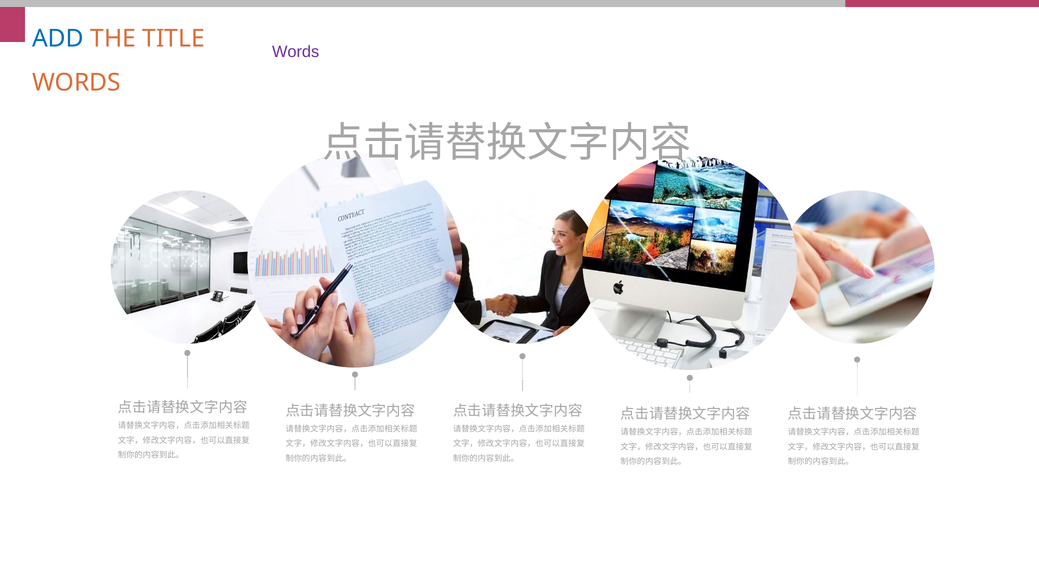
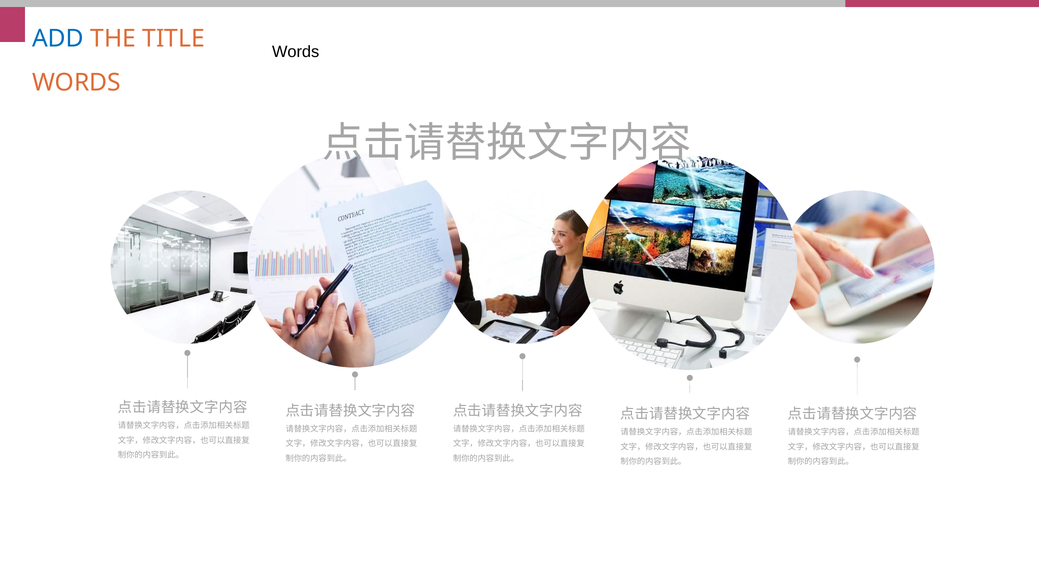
Words colour: purple -> black (296, 52)
